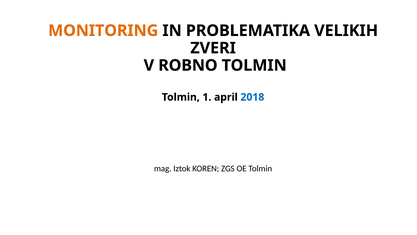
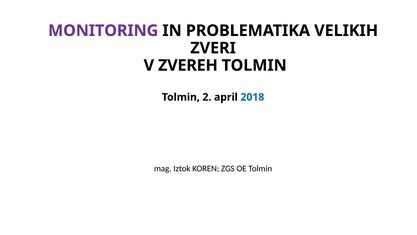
MONITORING colour: orange -> purple (103, 31)
ROBNO: ROBNO -> ZVEREH (188, 65)
1: 1 -> 2 (207, 97)
